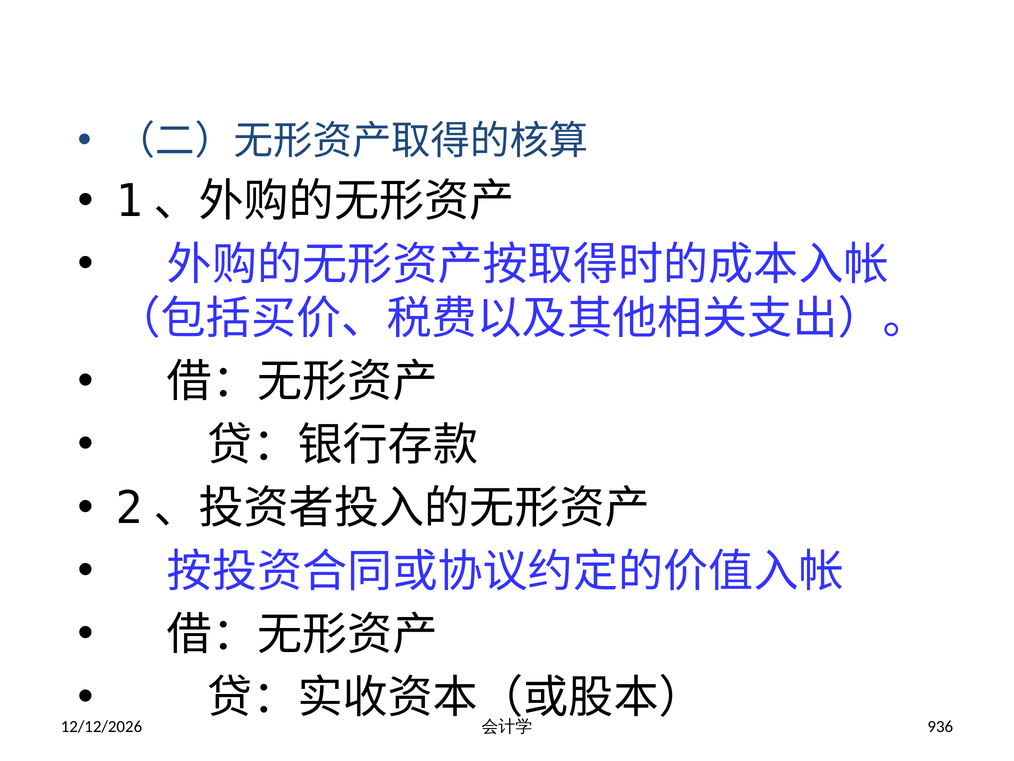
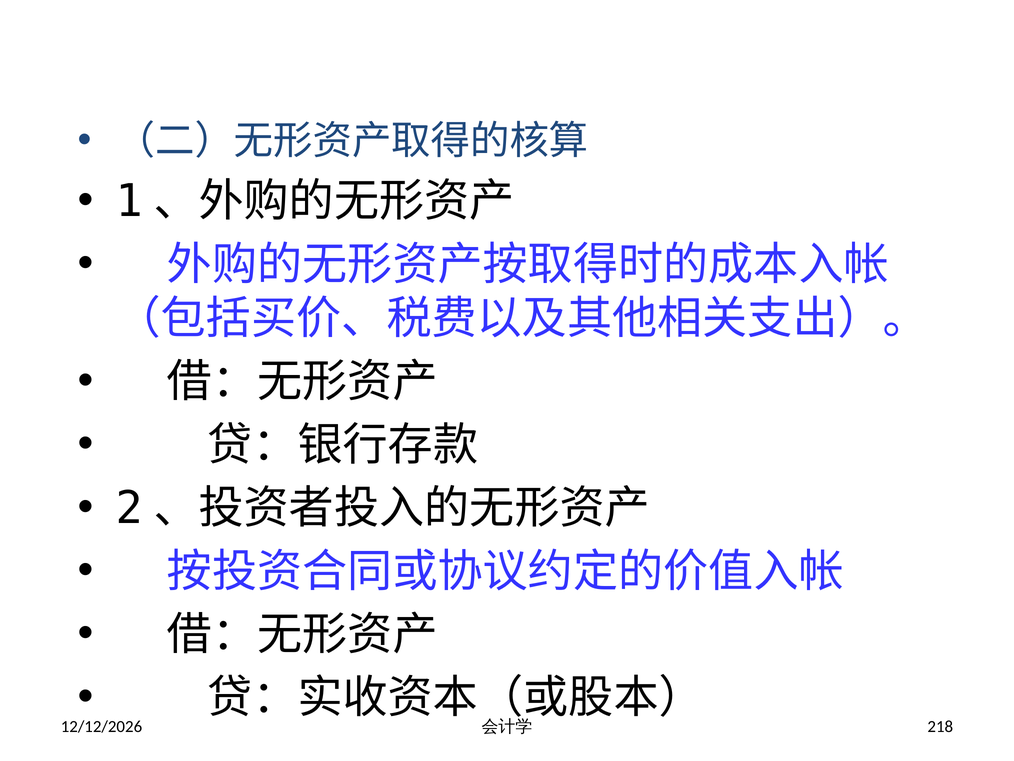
936: 936 -> 218 (940, 726)
